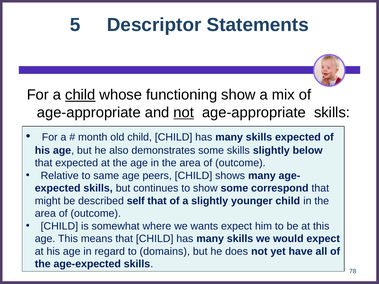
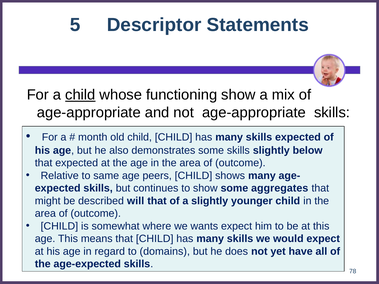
not underline: present -> none (184, 113)
correspond: correspond -> aggregates (280, 188)
self: self -> will (136, 201)
